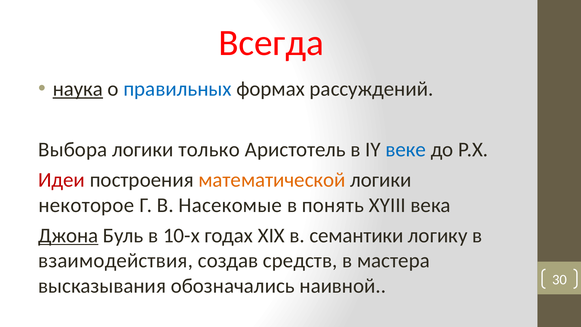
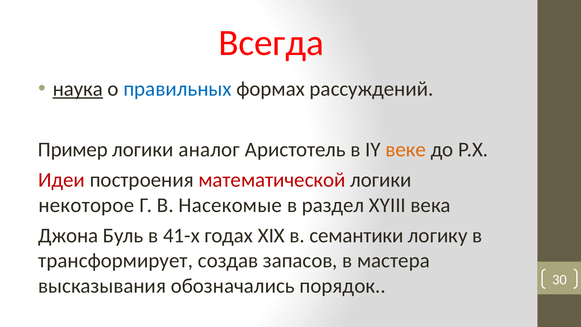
Выбора: Выбора -> Пример (73, 150)
только: только -> аналог (209, 150)
веке colour: blue -> orange (406, 150)
математической colour: orange -> red (272, 180)
понять: понять -> раздел (333, 205)
Джона underline: present -> none (68, 235)
10-х: 10-х -> 41-х (181, 235)
взаимодействия: взаимодействия -> трансформирует (116, 260)
средств: средств -> запасов (300, 260)
наивной: наивной -> порядок (343, 286)
